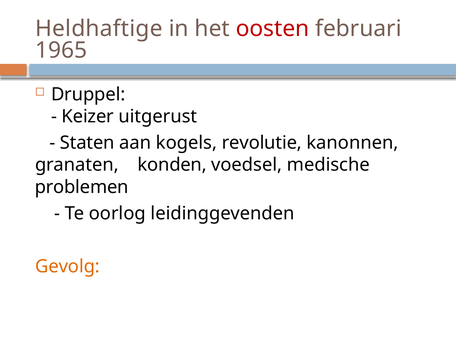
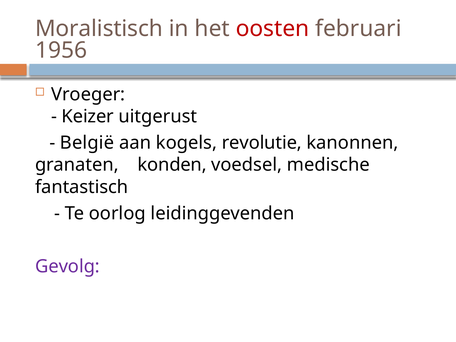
Heldhaftige: Heldhaftige -> Moralistisch (99, 29)
1965: 1965 -> 1956 (61, 50)
Druppel: Druppel -> Vroeger (88, 94)
Staten: Staten -> België (87, 143)
problemen: problemen -> fantastisch (82, 187)
Gevolg colour: orange -> purple (67, 266)
